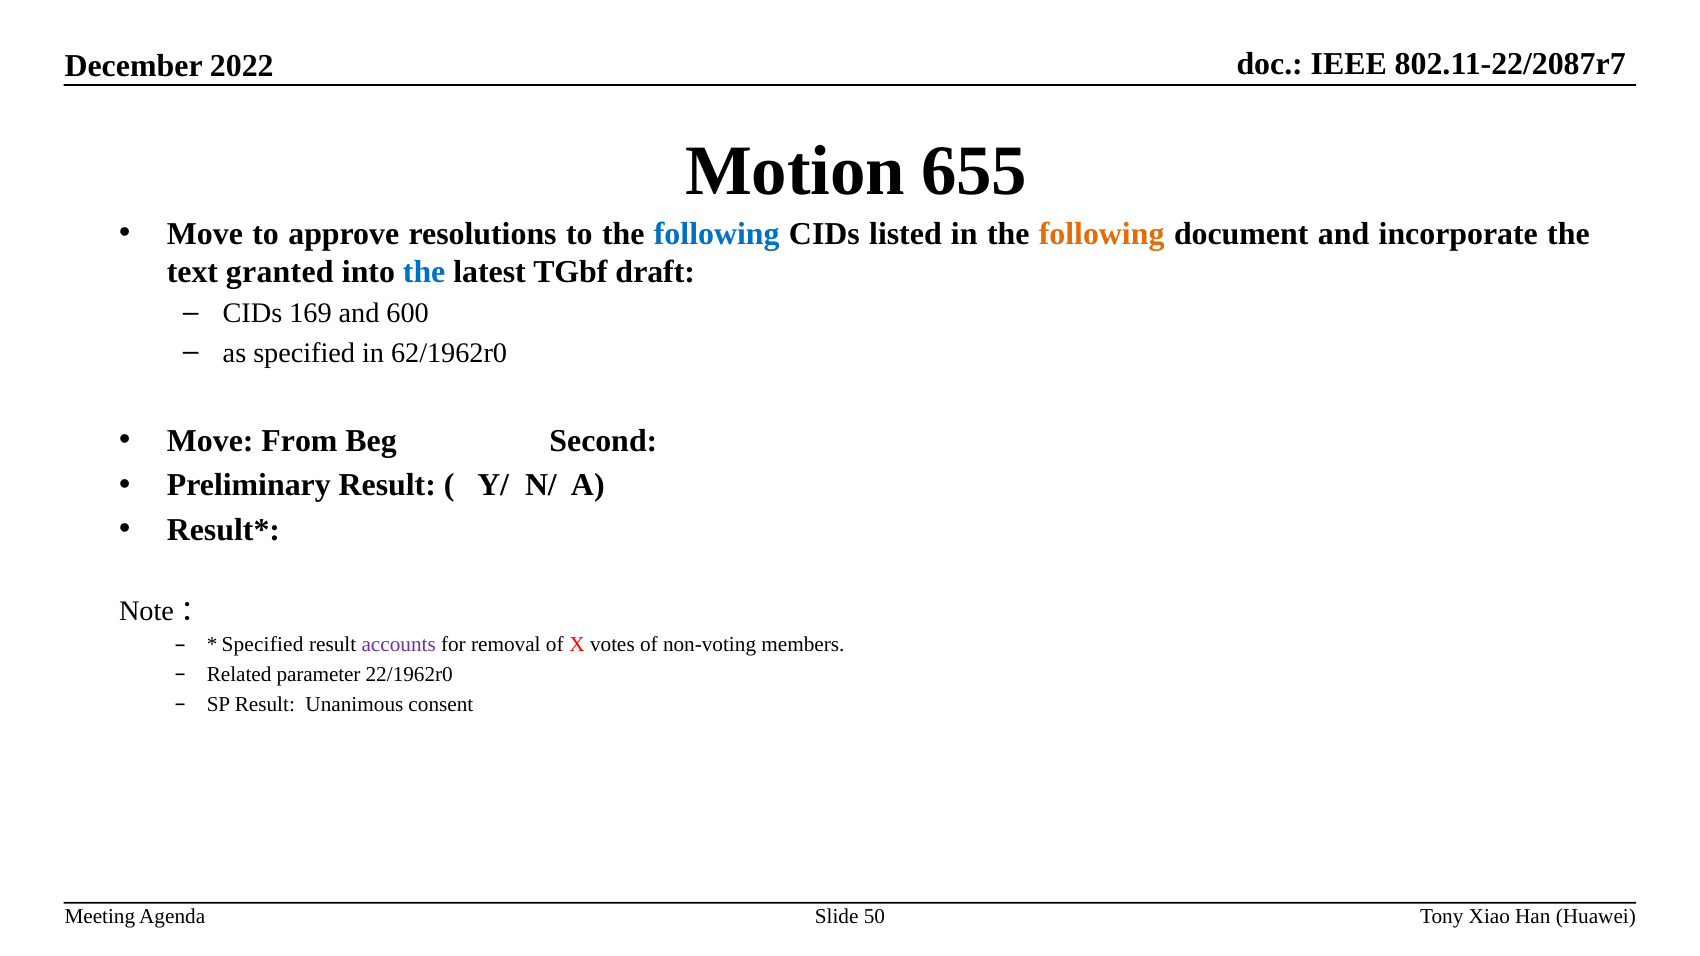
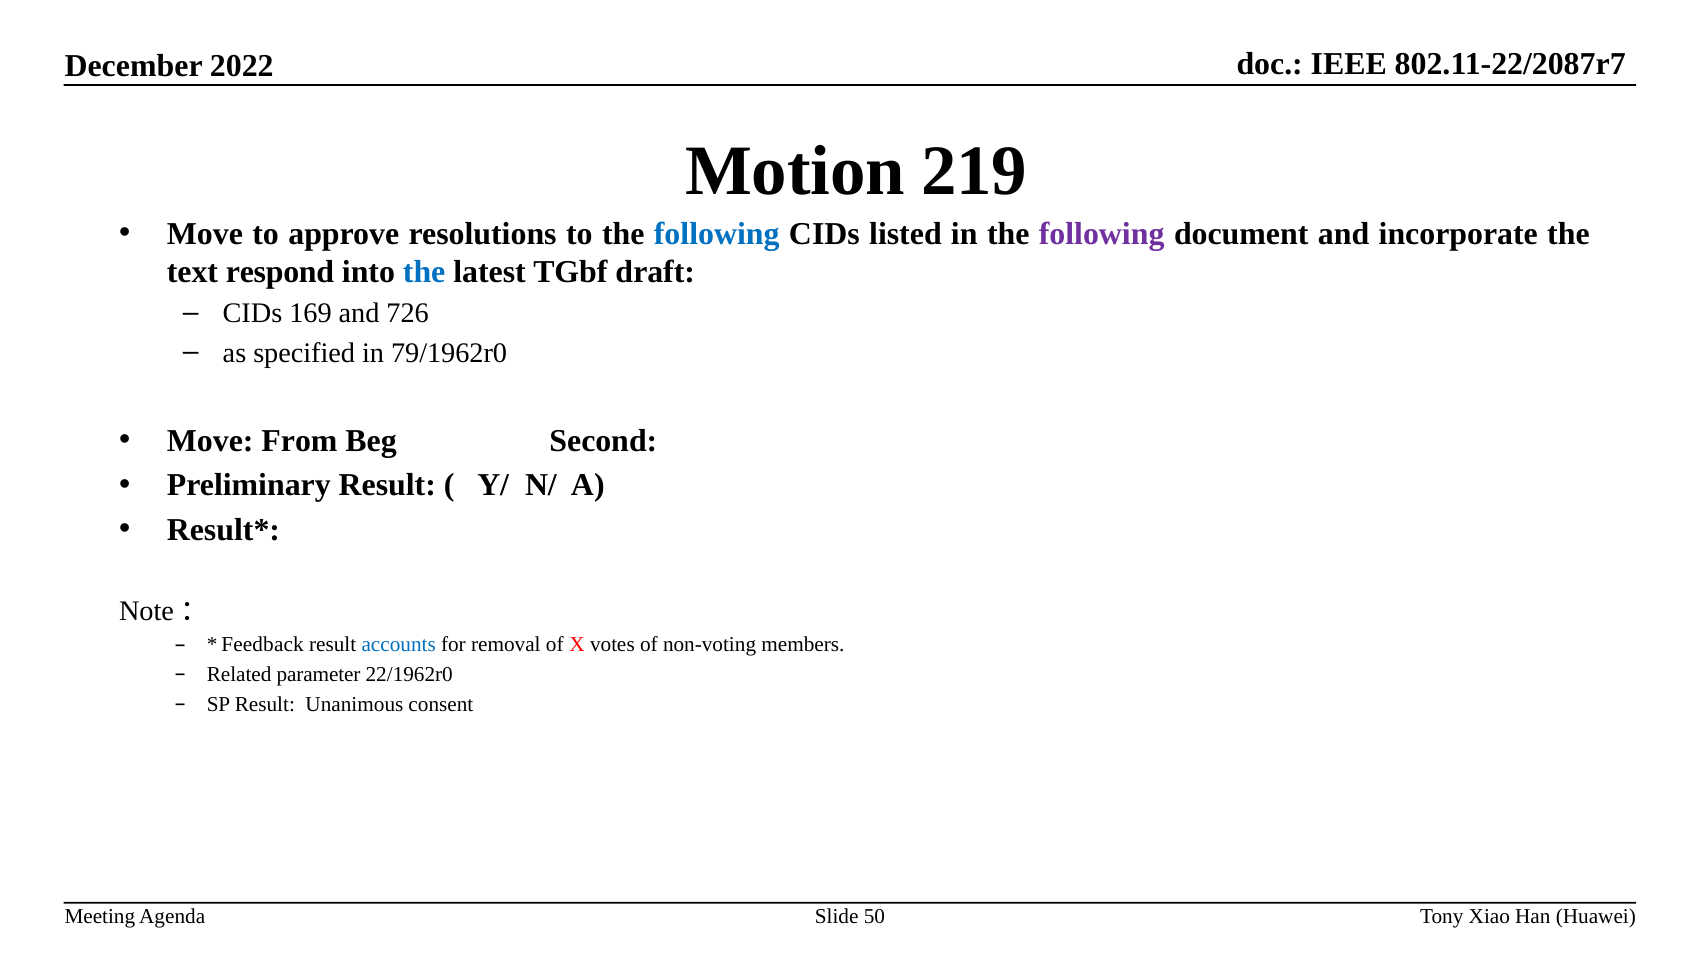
655: 655 -> 219 (974, 171)
following colour: orange -> purple (1102, 234)
granted: granted -> respond (280, 272)
600: 600 -> 726 (408, 314)
62/1962r0: 62/1962r0 -> 79/1962r0 (449, 353)
Specified: Specified -> Feedback (263, 645)
accounts colour: purple -> blue (399, 645)
